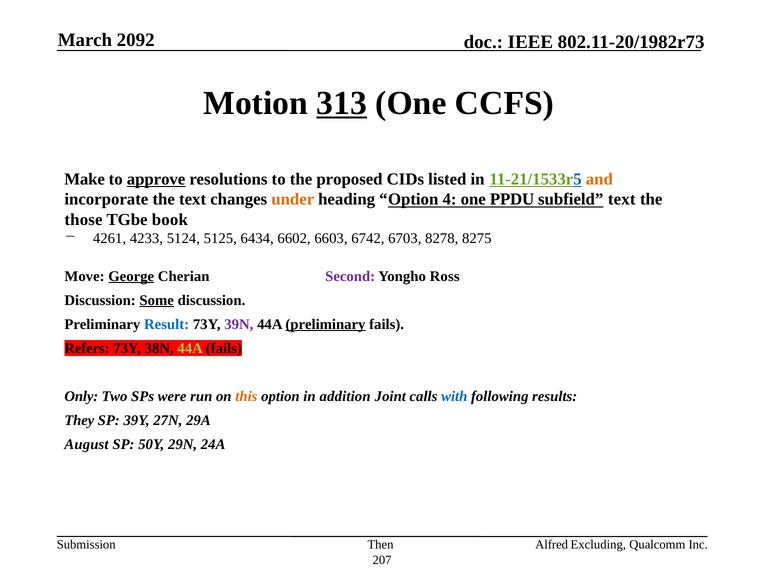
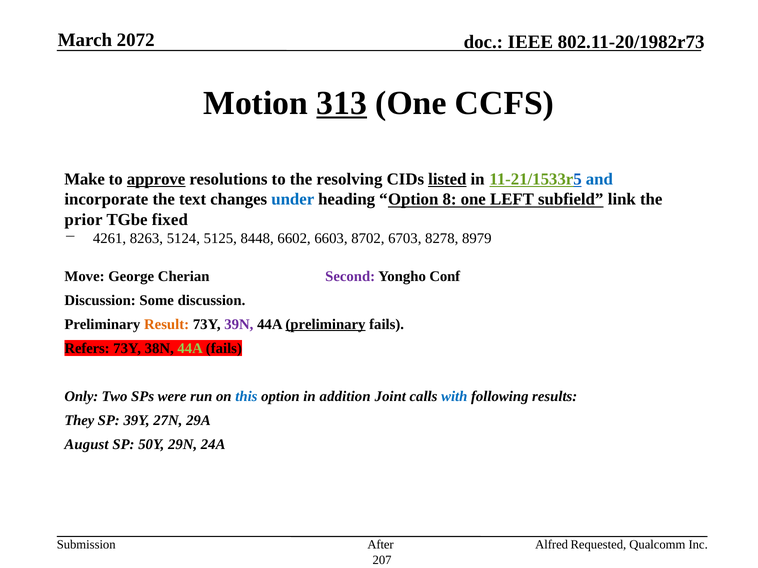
2092: 2092 -> 2072 (136, 40)
proposed: proposed -> resolving (349, 179)
listed underline: none -> present (447, 179)
and colour: orange -> blue (599, 179)
under colour: orange -> blue (293, 200)
4: 4 -> 8 (450, 200)
PPDU: PPDU -> LEFT (512, 200)
subfield text: text -> link (622, 200)
those: those -> prior (83, 220)
book: book -> fixed (170, 220)
4233: 4233 -> 8263 (146, 239)
6434: 6434 -> 8448 (257, 239)
6742: 6742 -> 8702 (368, 239)
8275: 8275 -> 8979 (477, 239)
George underline: present -> none (131, 276)
Ross: Ross -> Conf (445, 276)
Some underline: present -> none (157, 300)
Result colour: blue -> orange (167, 324)
this colour: orange -> blue (246, 397)
Then: Then -> After (381, 545)
Excluding: Excluding -> Requested (598, 545)
